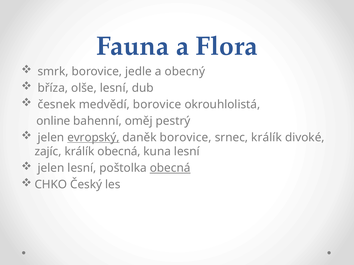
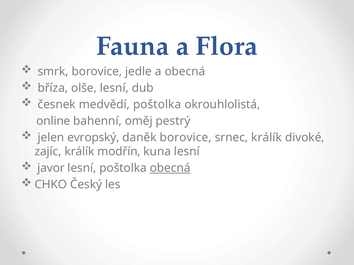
a obecný: obecný -> obecná (185, 72)
medvědí borovice: borovice -> poštolka (157, 105)
evropský underline: present -> none (93, 138)
králík obecná: obecná -> modřín (119, 152)
jelen: jelen -> javor (51, 168)
